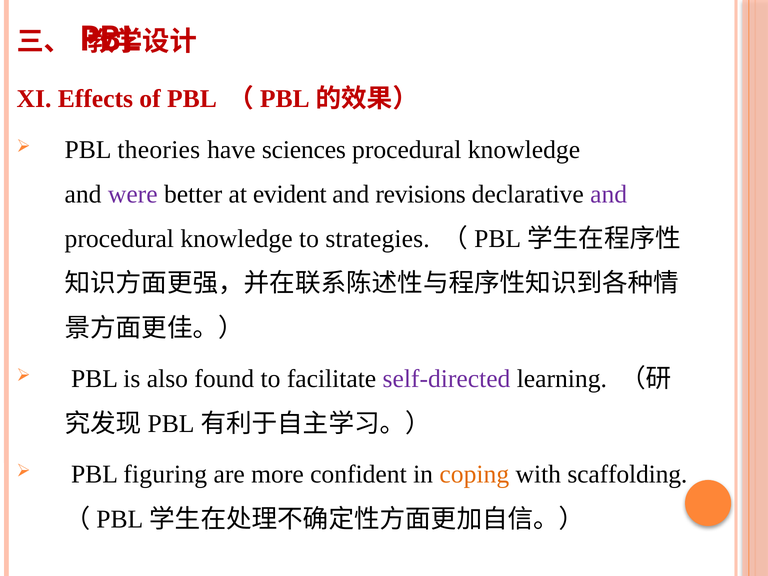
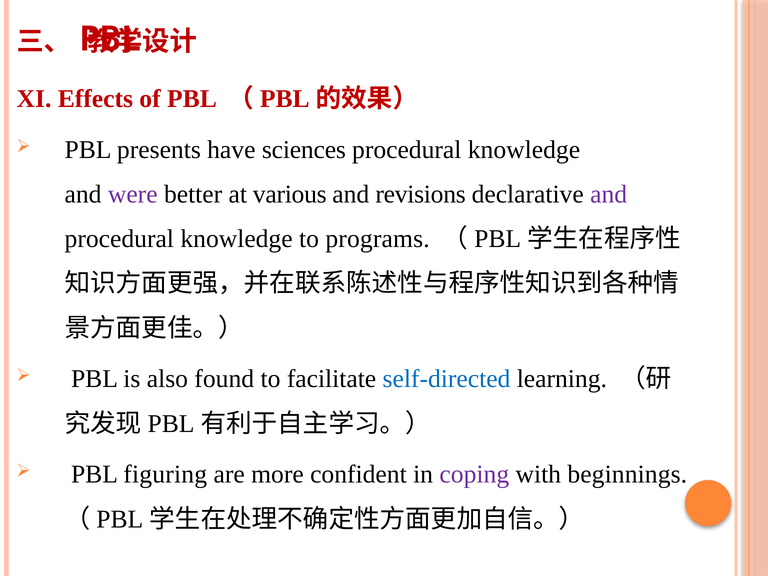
theories: theories -> presents (159, 150)
evident: evident -> various (290, 194)
strategies: strategies -> programs (378, 239)
self-directed colour: purple -> blue (447, 379)
coping colour: orange -> purple (474, 475)
scaffolding: scaffolding -> beginnings (627, 475)
